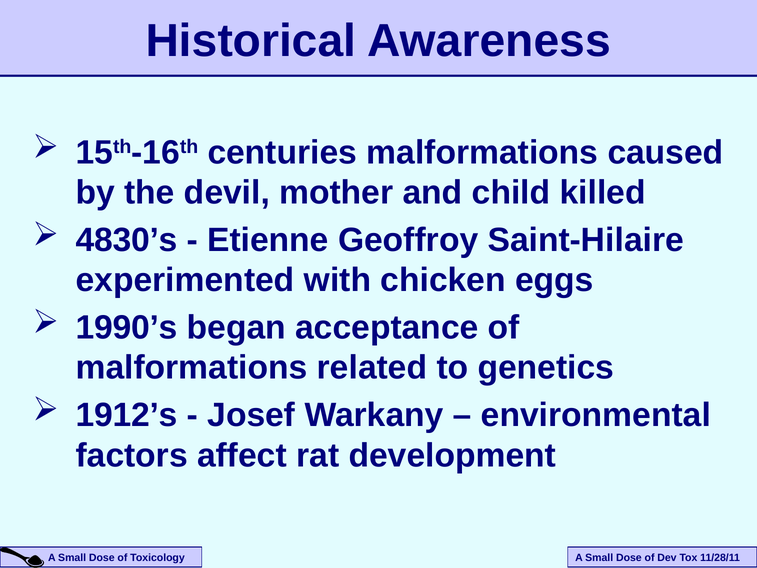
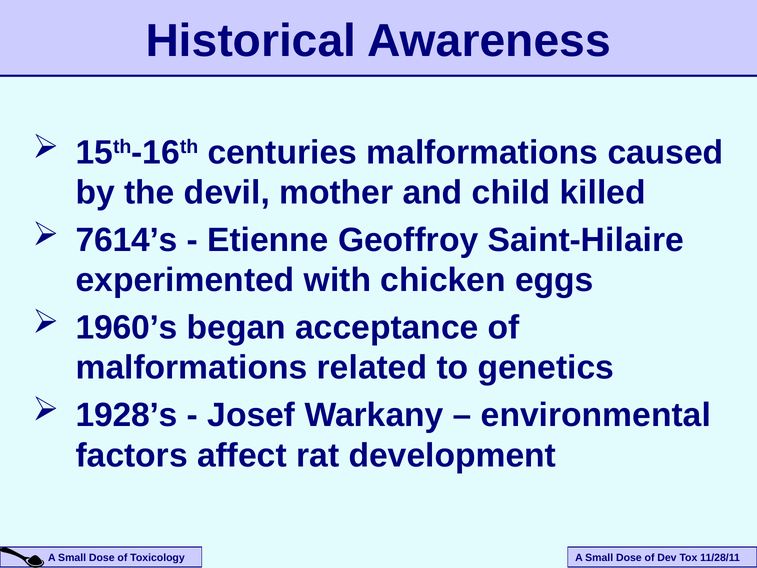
4830’s: 4830’s -> 7614’s (127, 240)
1990’s: 1990’s -> 1960’s (127, 327)
1912’s: 1912’s -> 1928’s (127, 415)
